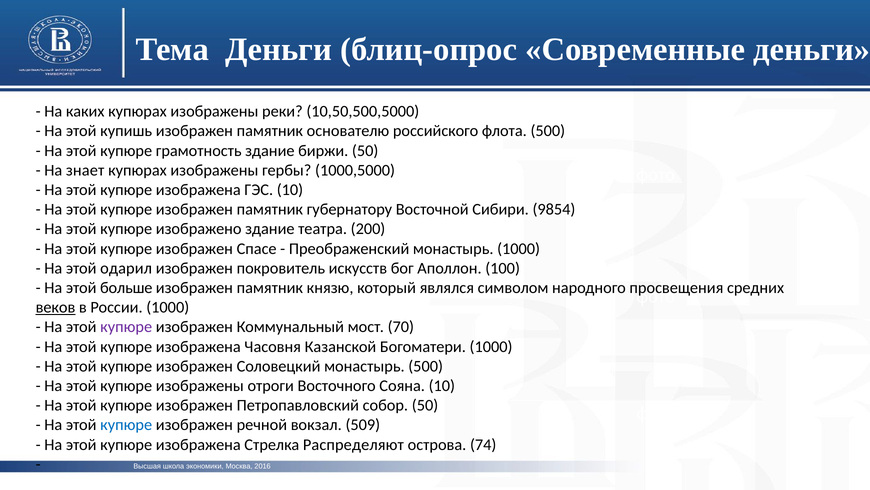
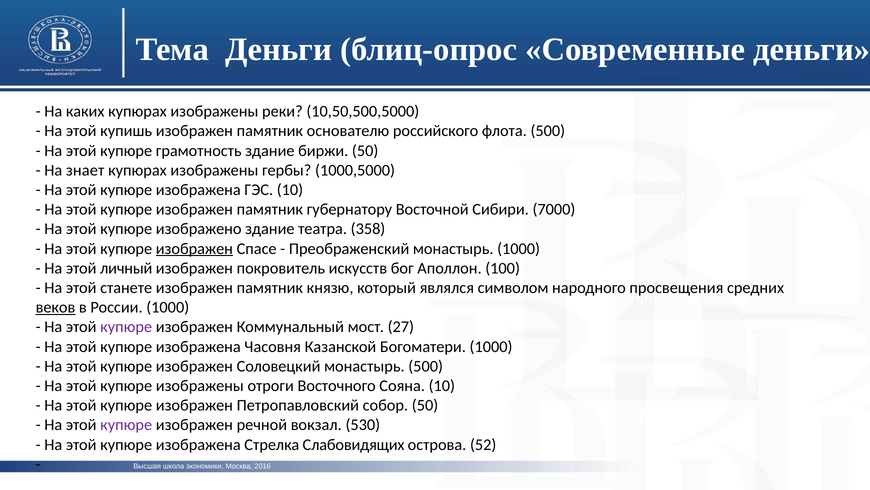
9854: 9854 -> 7000 (554, 209)
200: 200 -> 358 (368, 229)
изображен underline: none -> present (194, 248)
одарил: одарил -> личный (126, 268)
больше: больше -> станете (126, 287)
70: 70 -> 27 (401, 327)
купюре colour: blue -> purple (126, 425)
509: 509 -> 530 (363, 425)
Распределяют: Распределяют -> Слабовидящих (354, 444)
74: 74 -> 52 (483, 444)
